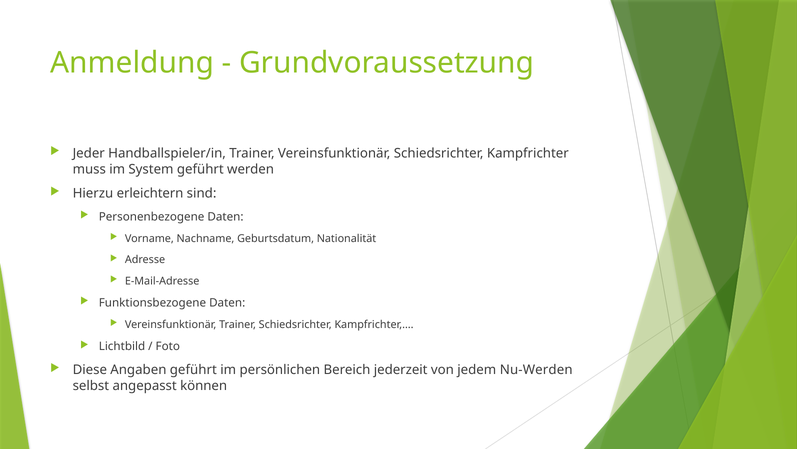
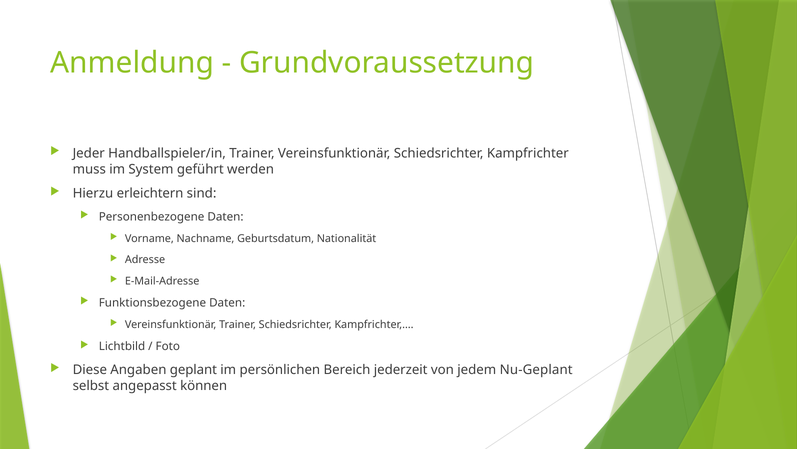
Angaben geführt: geführt -> geplant (193, 369)
Nu-Werden: Nu-Werden -> Nu-Geplant (536, 369)
